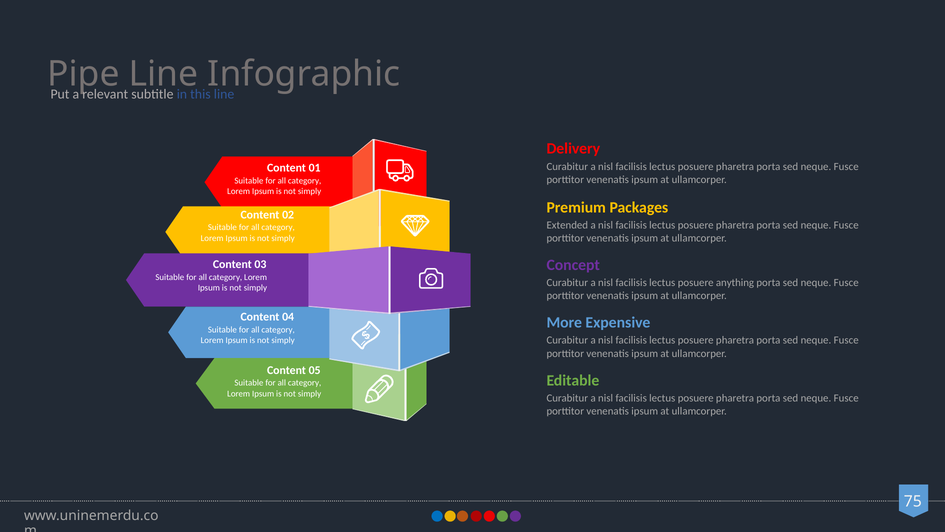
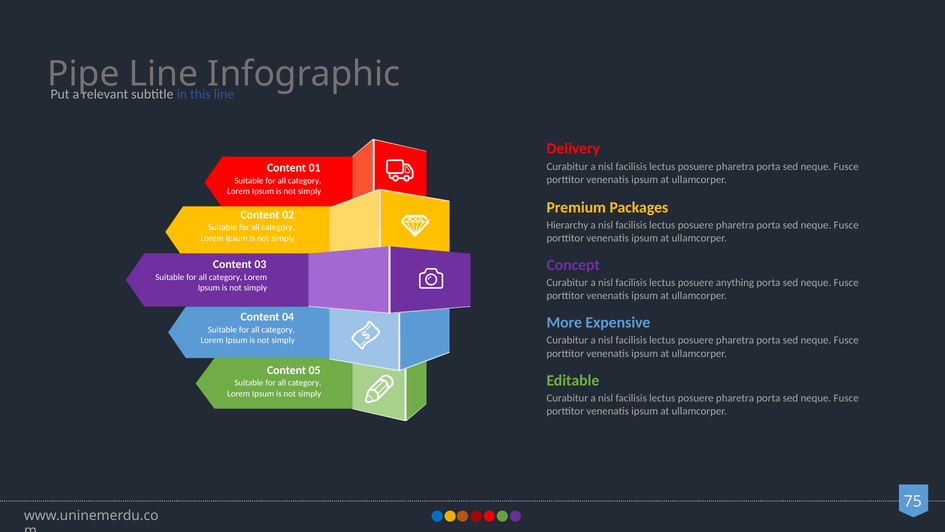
Extended: Extended -> Hierarchy (567, 225)
